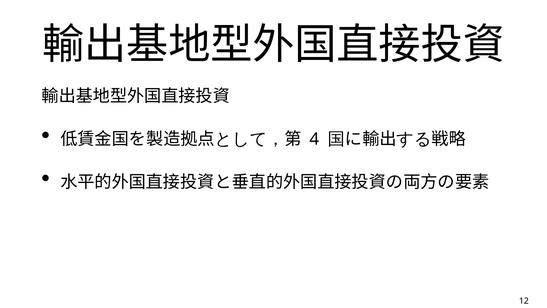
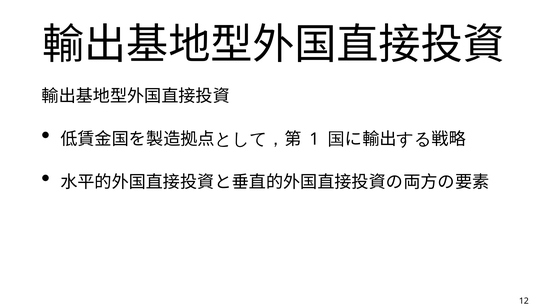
4: 4 -> 1 (314, 139)
